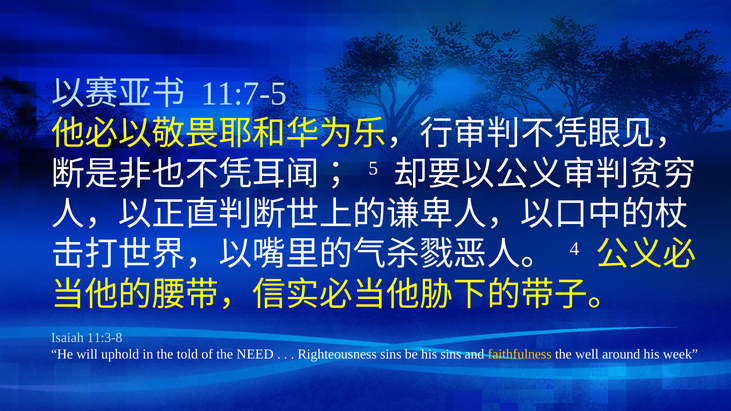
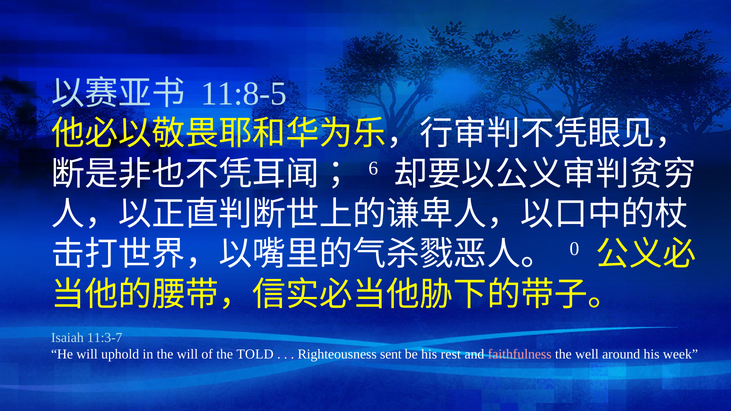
11:7-5: 11:7-5 -> 11:8-5 (244, 94)
5: 5 -> 6 (373, 169)
4: 4 -> 0 (574, 249)
11:3-8: 11:3-8 -> 11:3-7 (105, 338)
the told: told -> will (187, 354)
NEED: NEED -> TOLD (255, 354)
Righteousness sins: sins -> sent (391, 354)
his sins: sins -> rest (451, 354)
faithfulness colour: yellow -> pink (520, 354)
